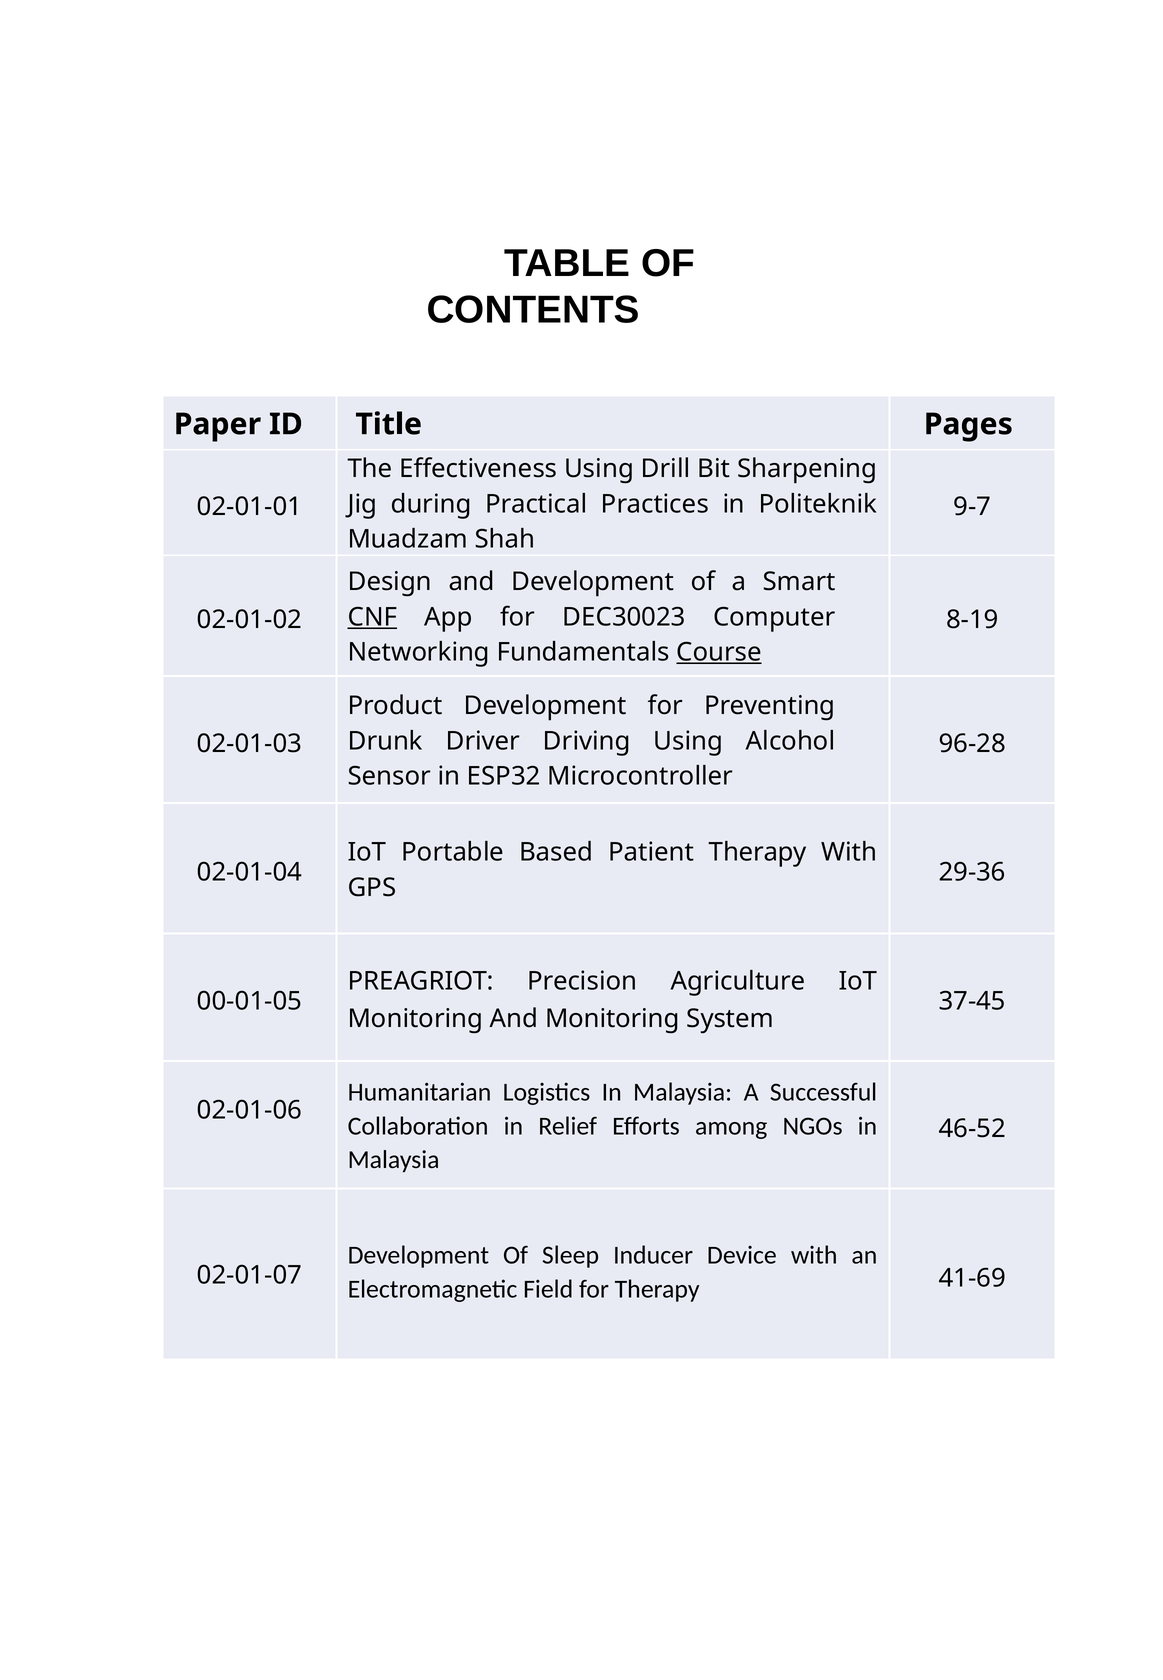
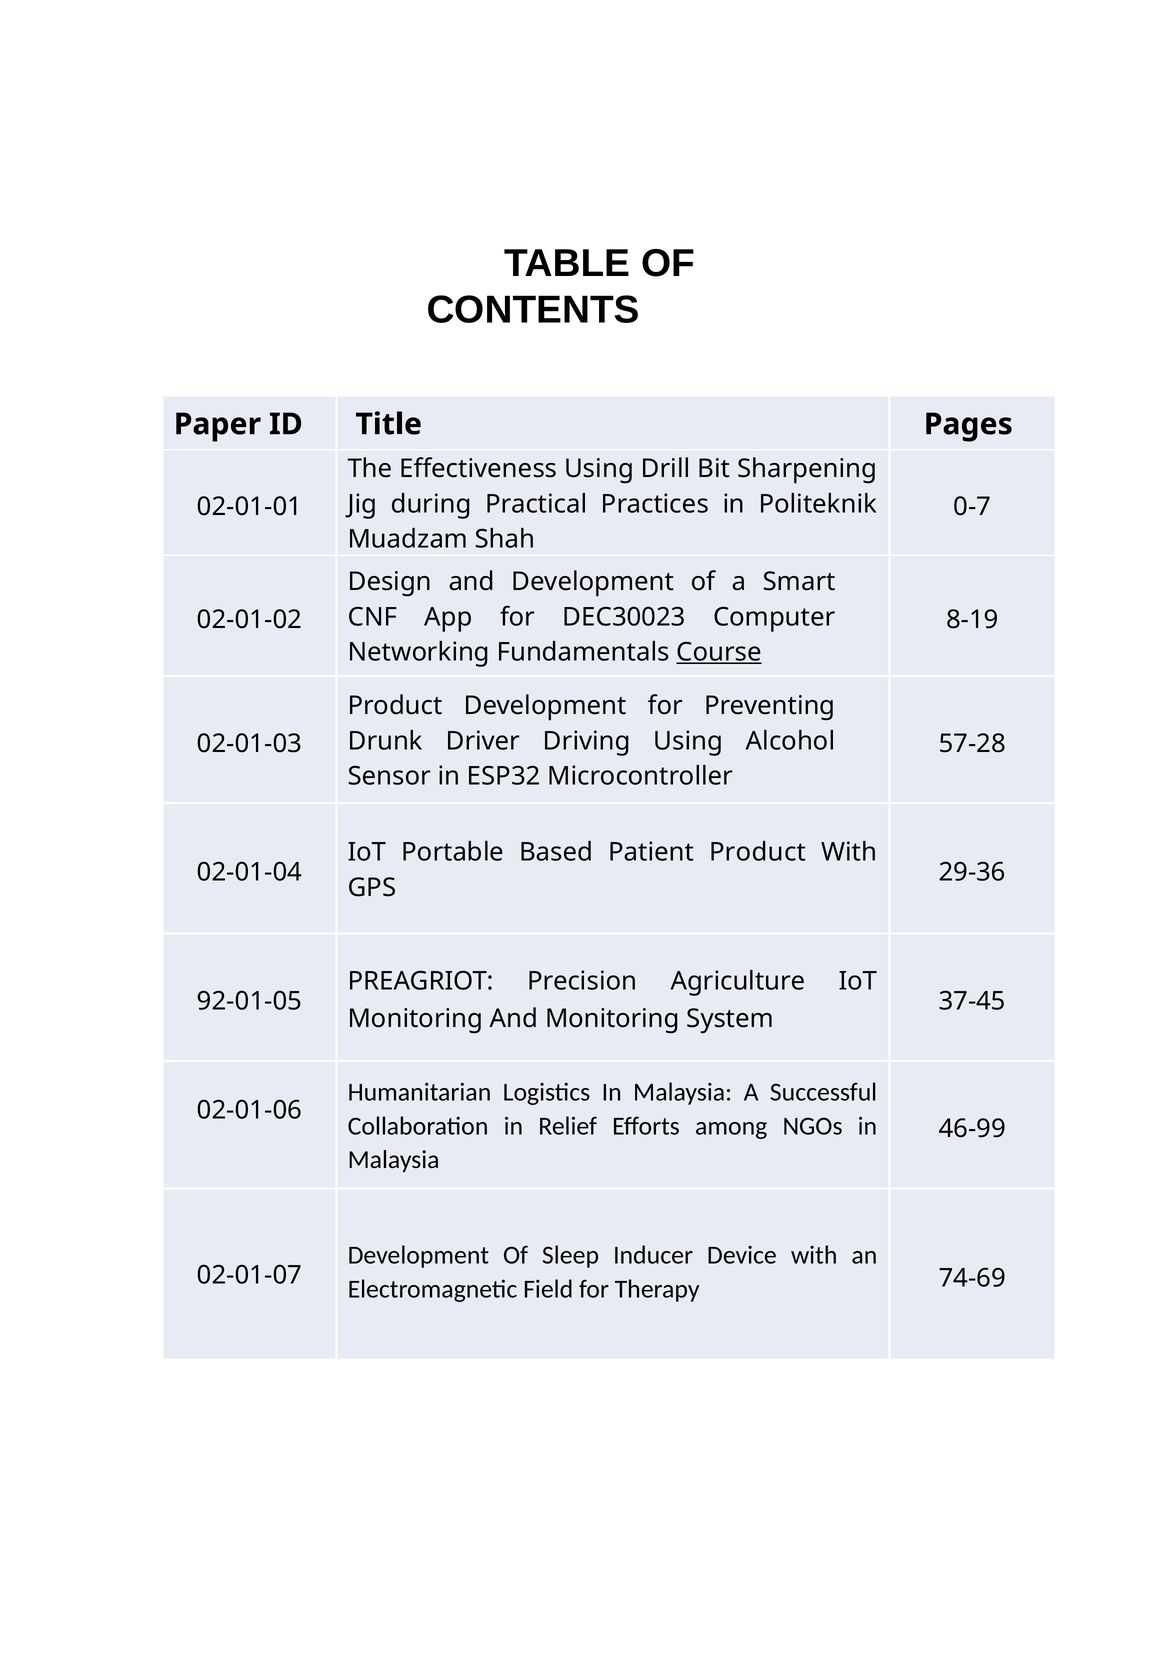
9-7: 9-7 -> 0-7 (972, 507)
CNF underline: present -> none (372, 617)
96-28: 96-28 -> 57-28 (972, 744)
Patient Therapy: Therapy -> Product (758, 852)
00-01-05: 00-01-05 -> 92-01-05 (250, 1001)
46-52: 46-52 -> 46-99 (972, 1129)
41-69: 41-69 -> 74-69 (972, 1278)
